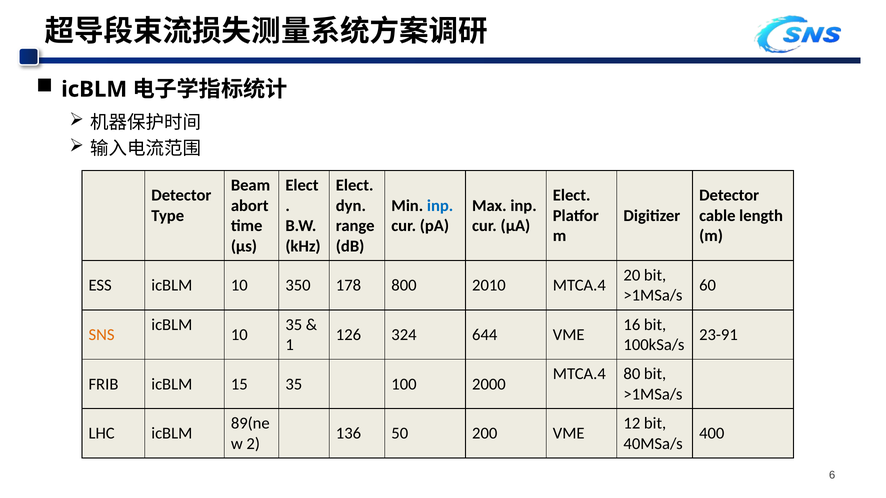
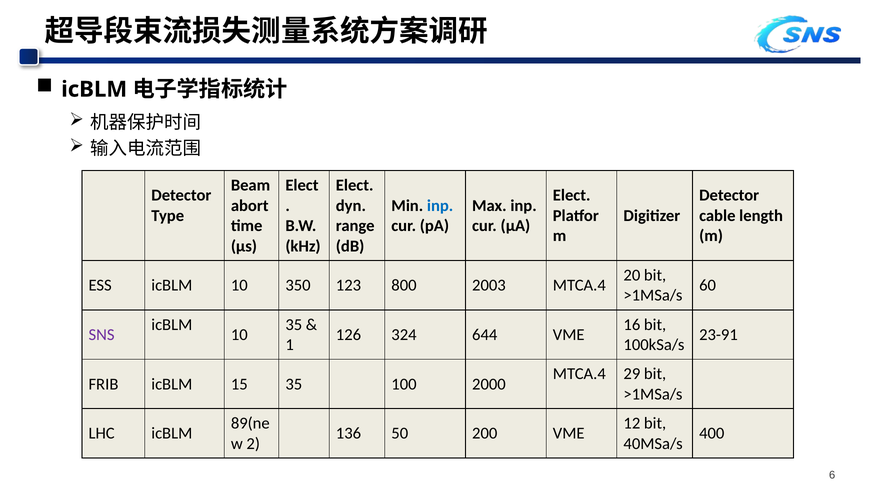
178: 178 -> 123 (348, 286)
2010: 2010 -> 2003 (489, 286)
SNS colour: orange -> purple (102, 335)
80: 80 -> 29 (632, 374)
